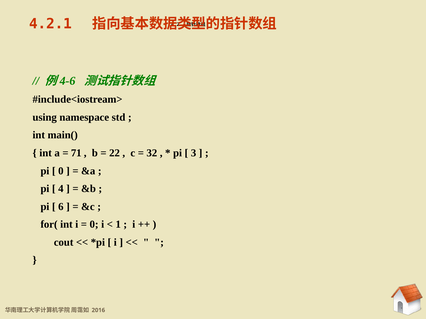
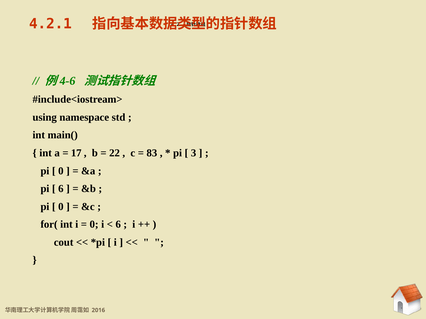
71: 71 -> 17 (76, 153)
32: 32 -> 83 (152, 153)
4: 4 -> 6 (61, 189)
6: 6 -> 0 (61, 207)
1: 1 -> 6 (118, 225)
